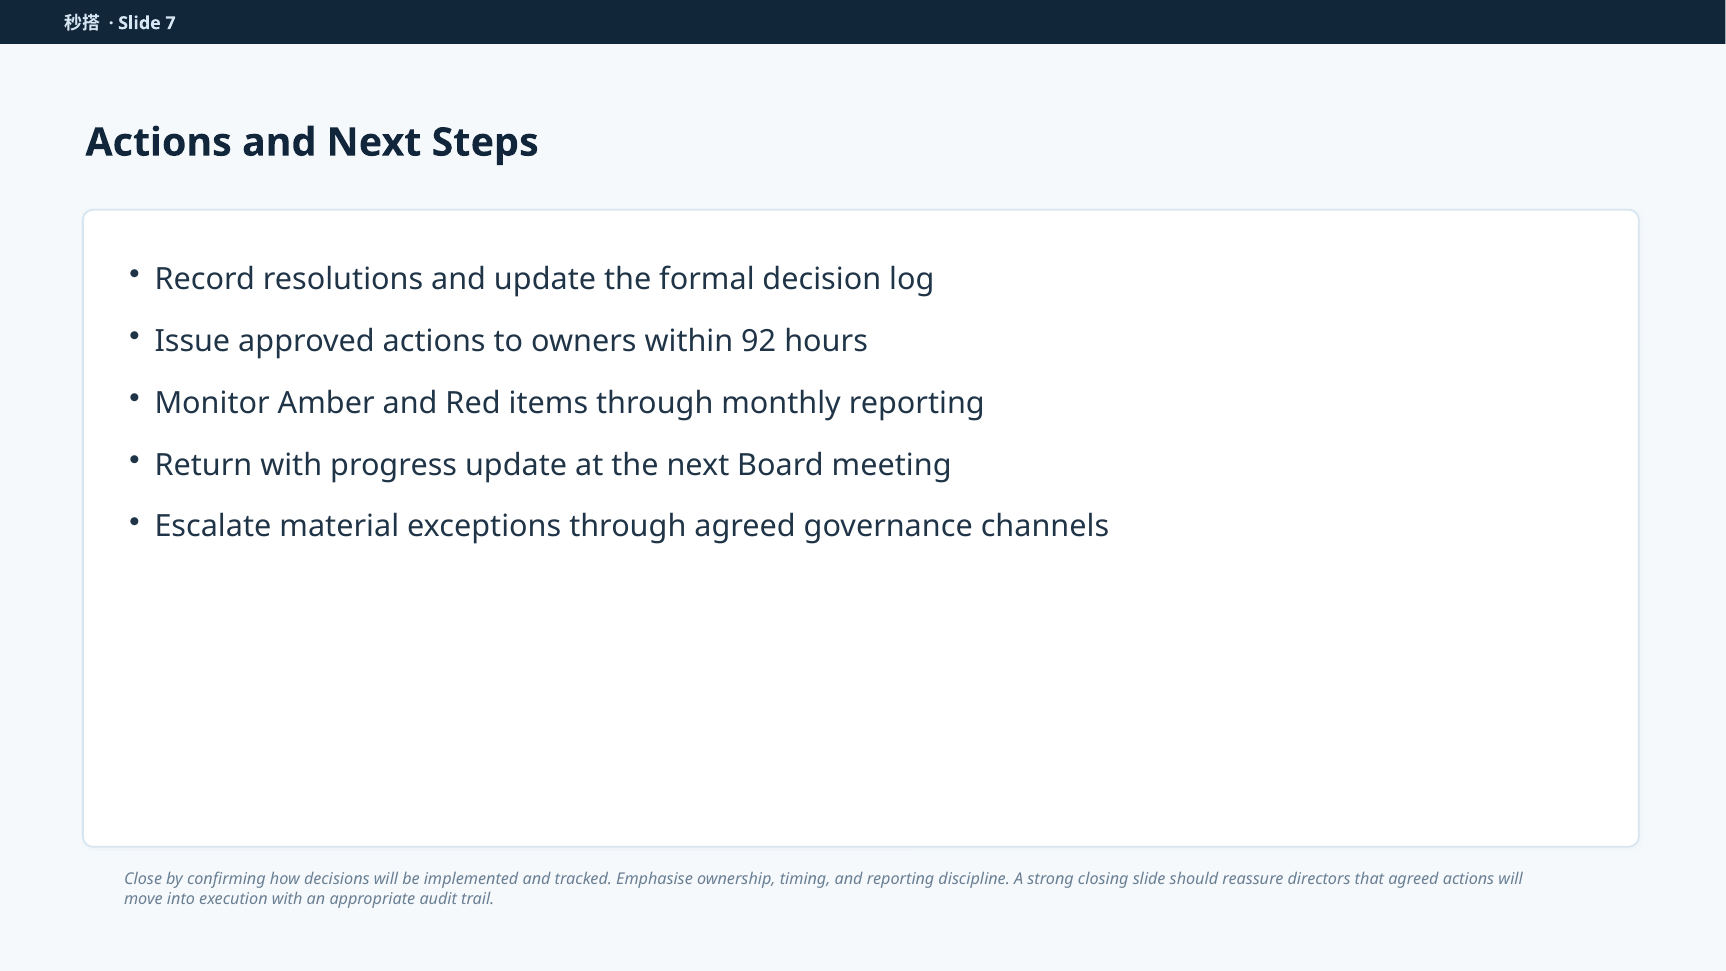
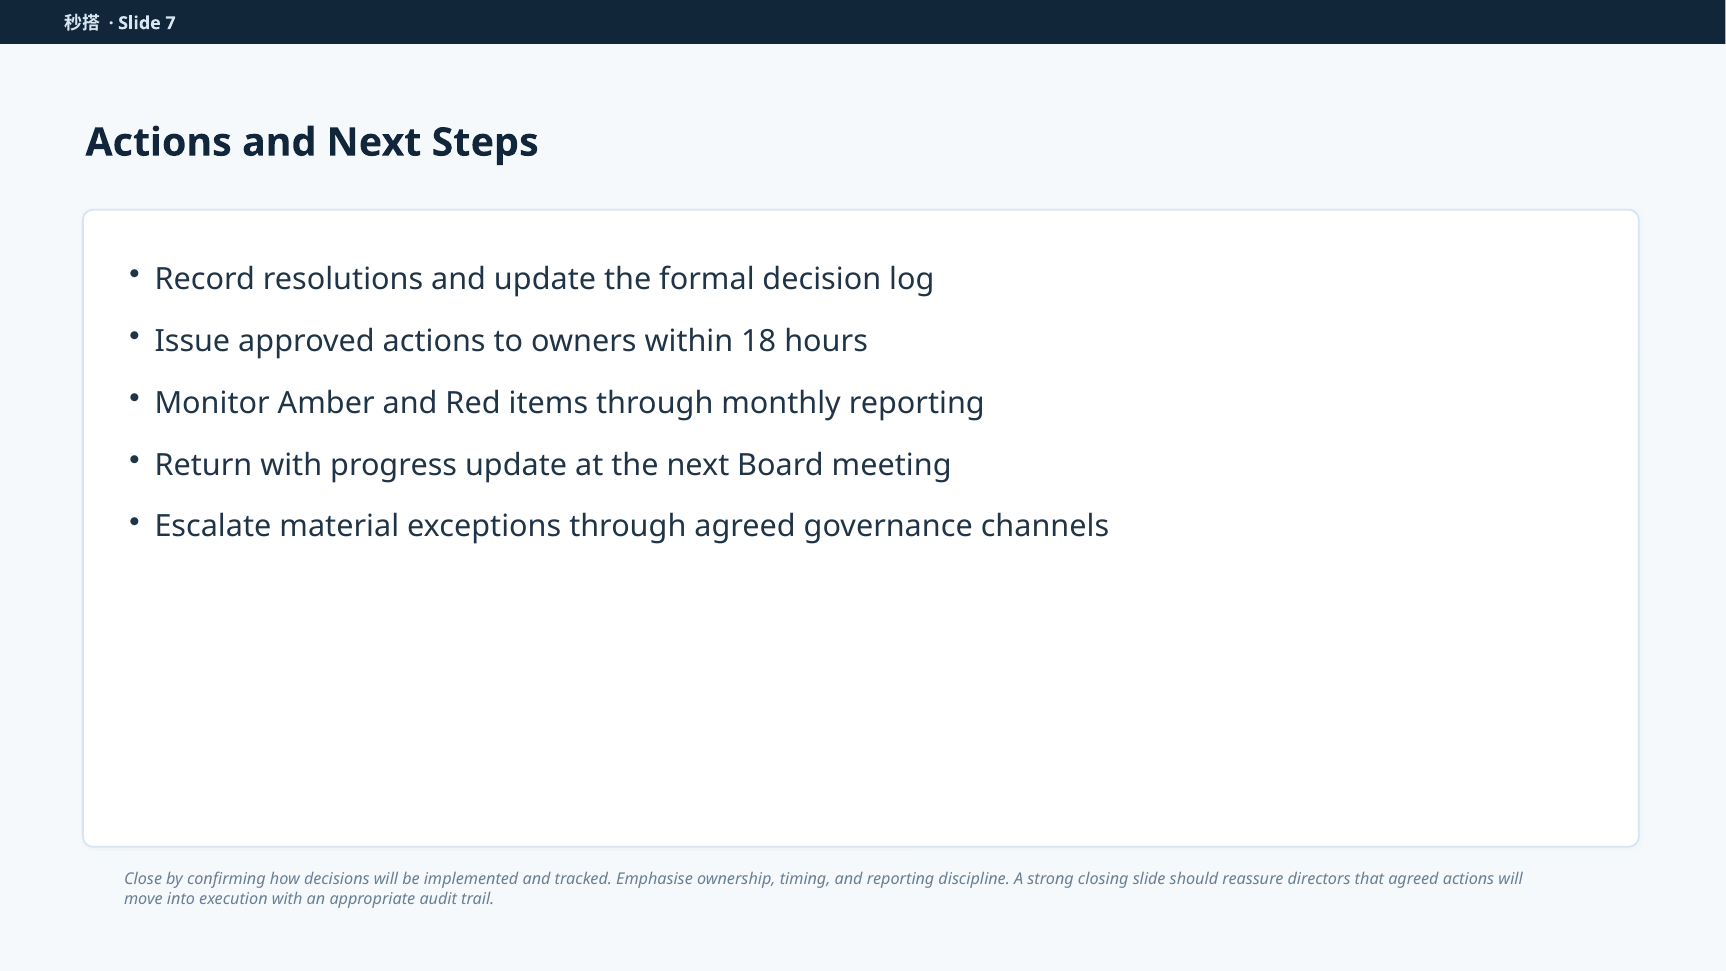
92: 92 -> 18 (759, 341)
